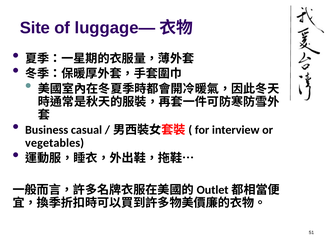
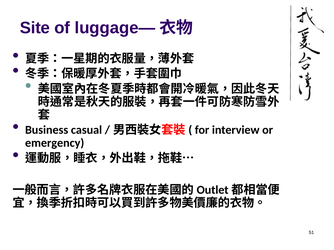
vegetables: vegetables -> emergency (55, 143)
